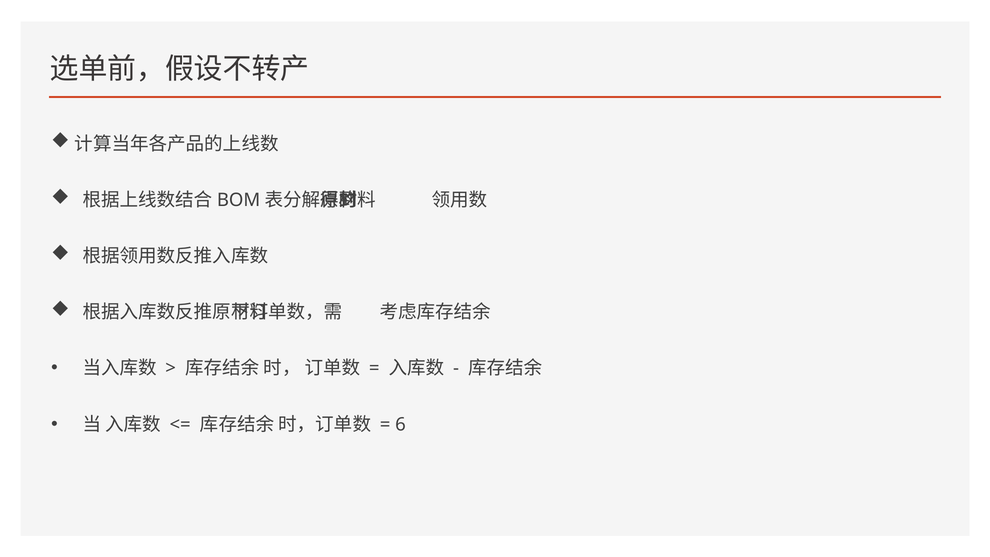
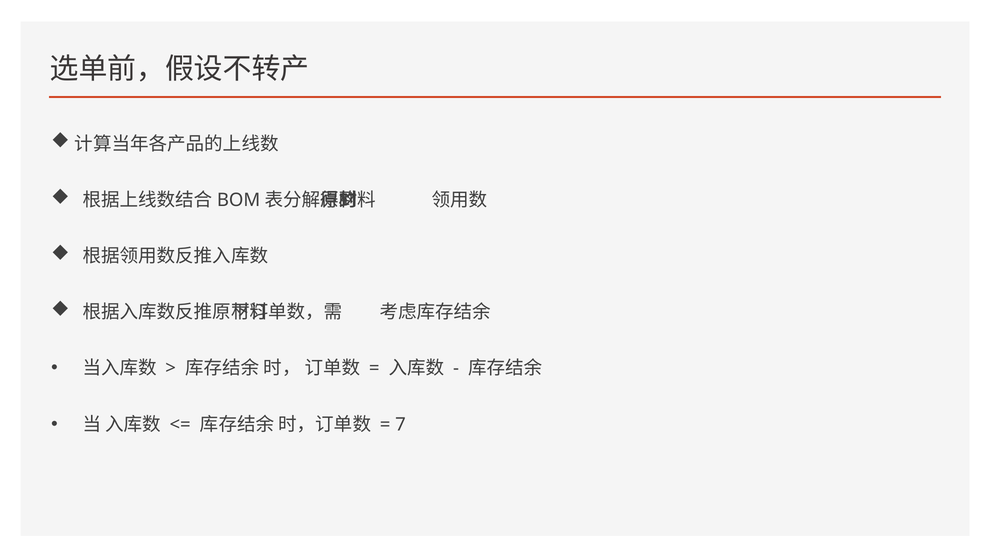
6: 6 -> 7 (400, 424)
